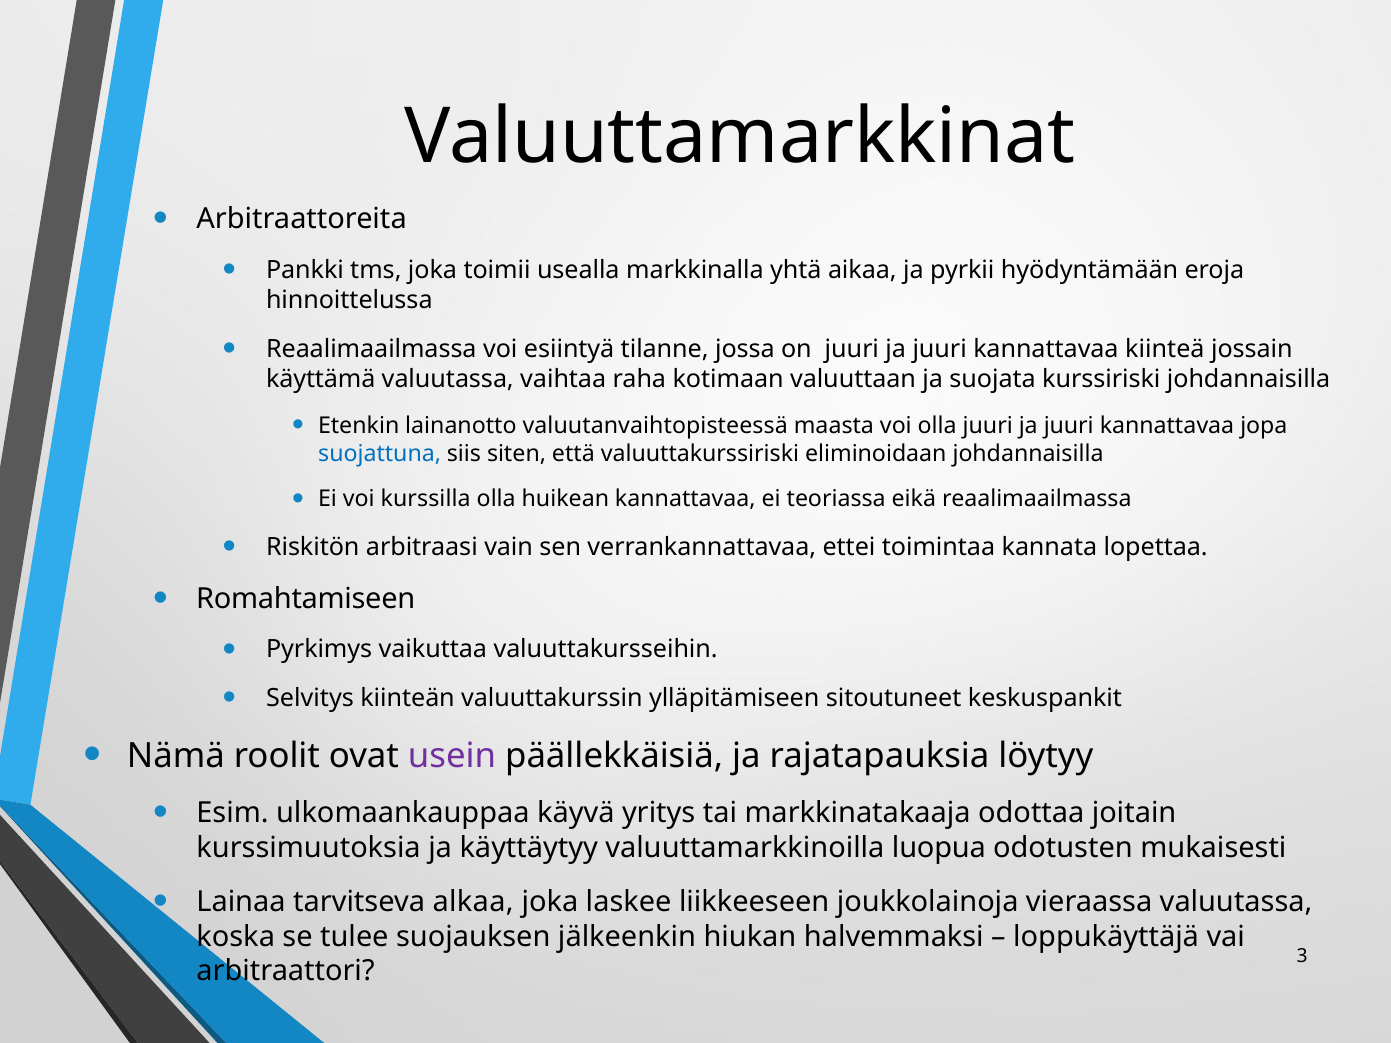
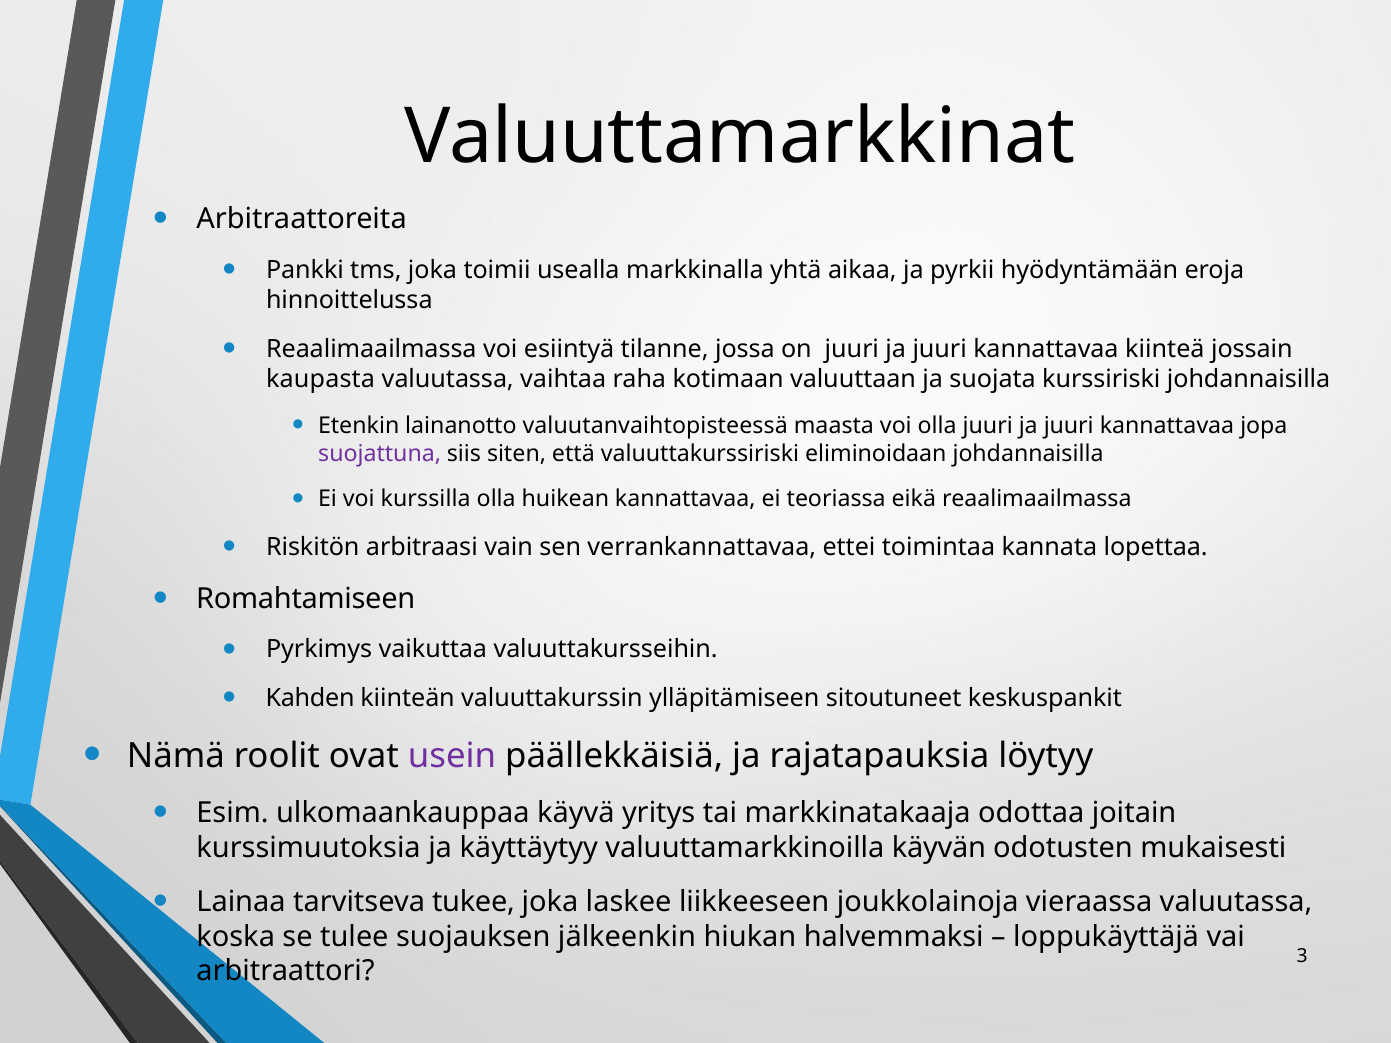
käyttämä: käyttämä -> kaupasta (321, 379)
suojattuna colour: blue -> purple (380, 454)
Selvitys: Selvitys -> Kahden (310, 699)
luopua: luopua -> käyvän (939, 848)
alkaa: alkaa -> tukee (473, 902)
